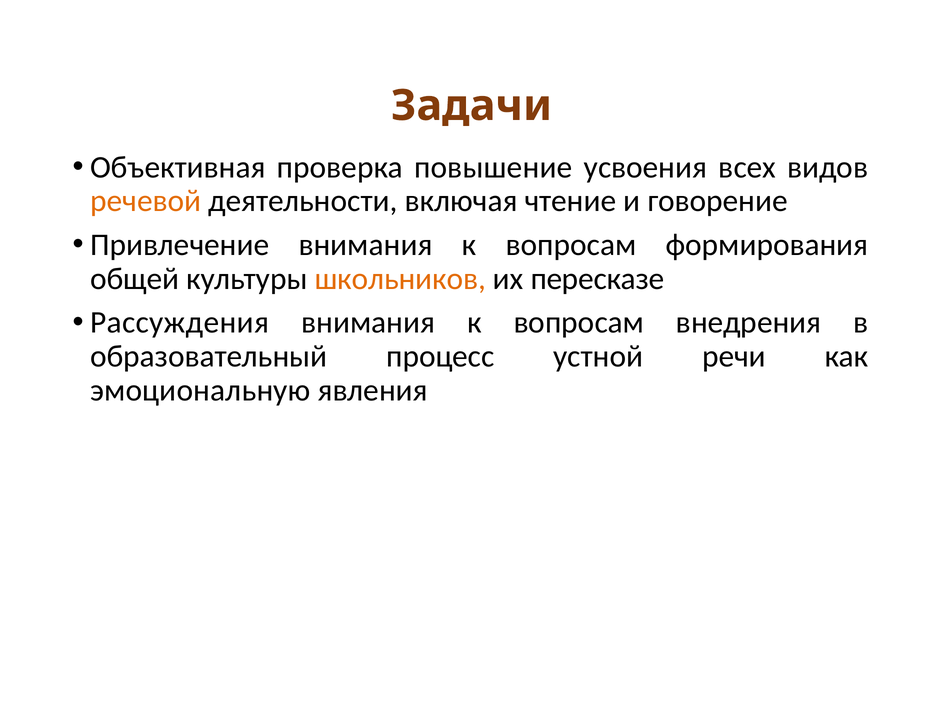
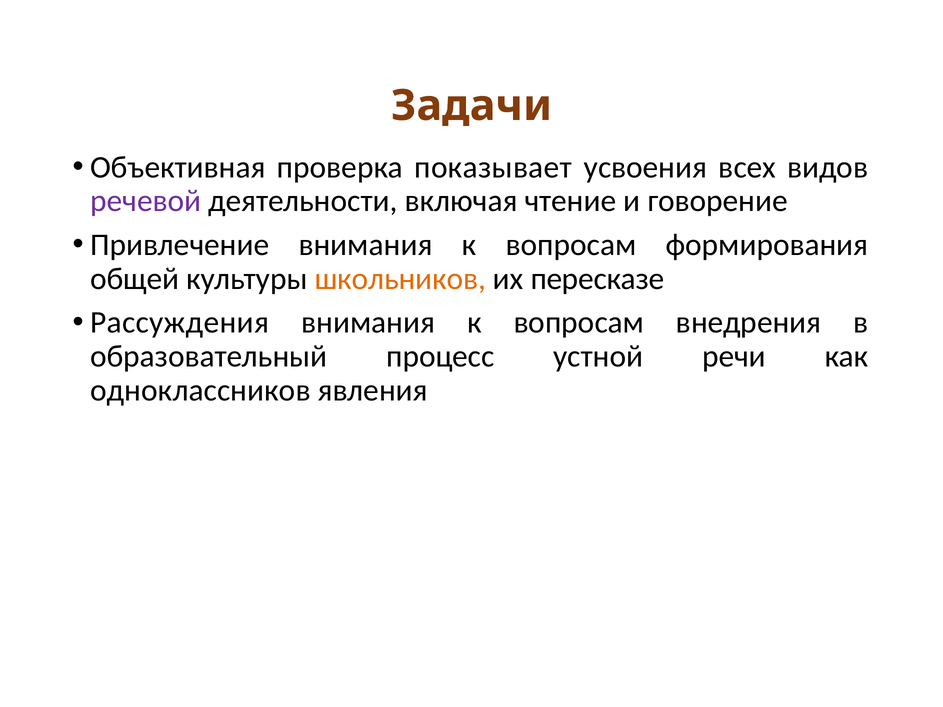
повышение: повышение -> показывает (493, 167)
речевой colour: orange -> purple (146, 201)
эмоциональную: эмоциональную -> одноклассников (200, 390)
